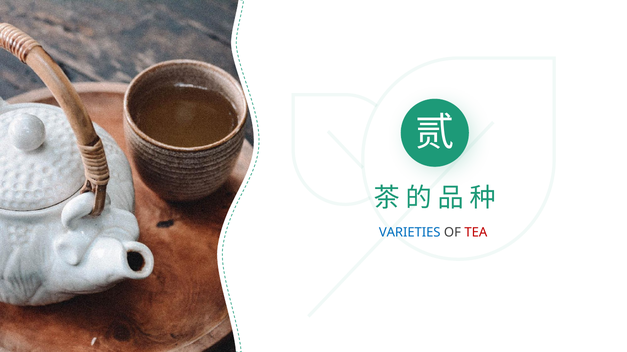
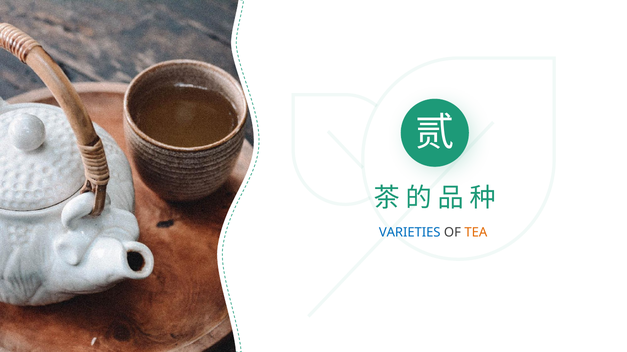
TEA colour: red -> orange (476, 233)
